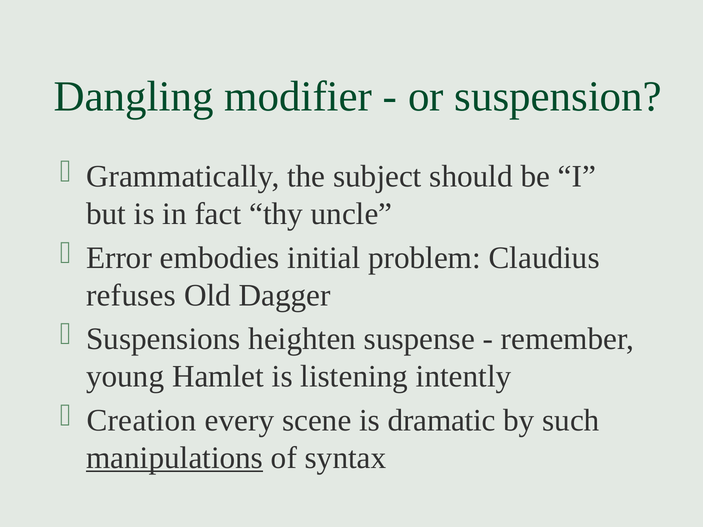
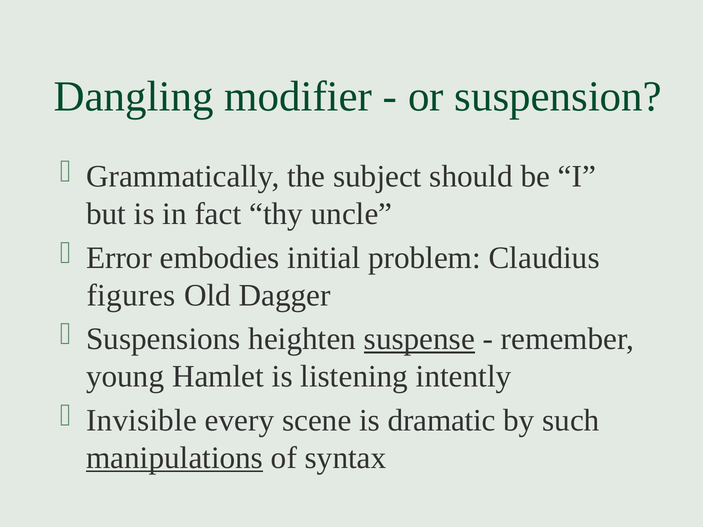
refuses: refuses -> figures (131, 296)
suspense underline: none -> present (419, 339)
Creation: Creation -> Invisible (141, 421)
